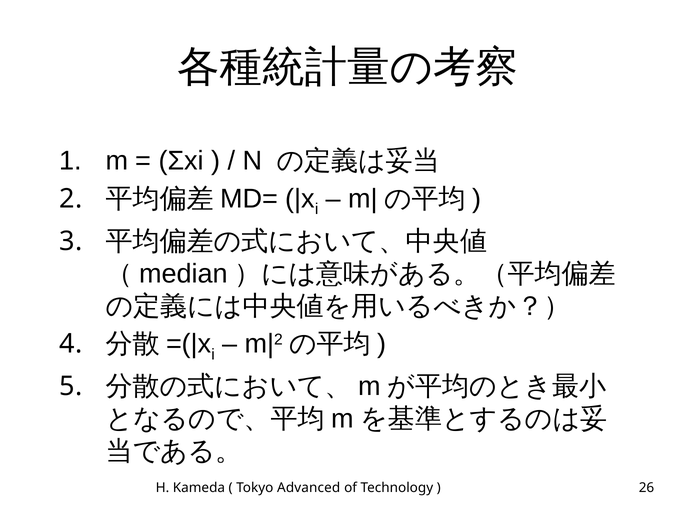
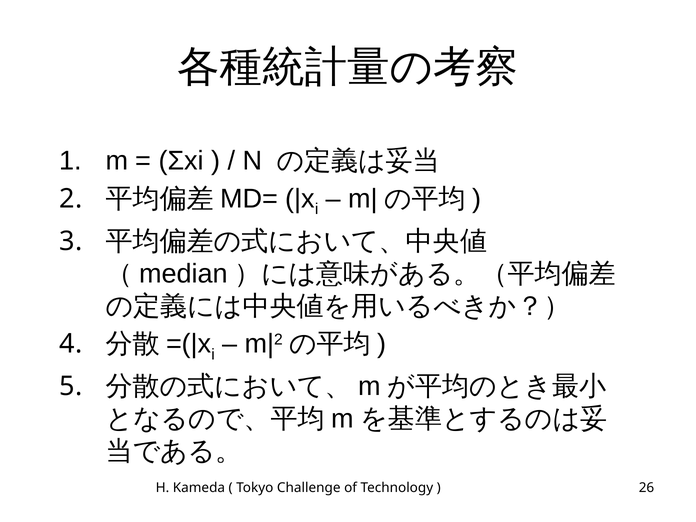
Advanced: Advanced -> Challenge (309, 488)
